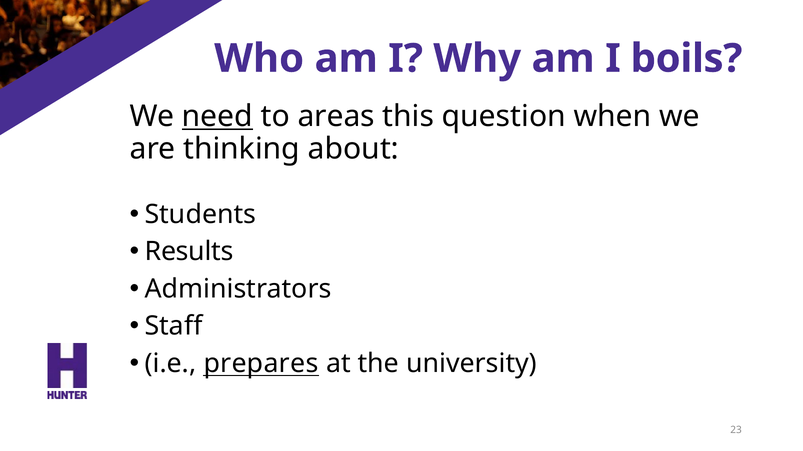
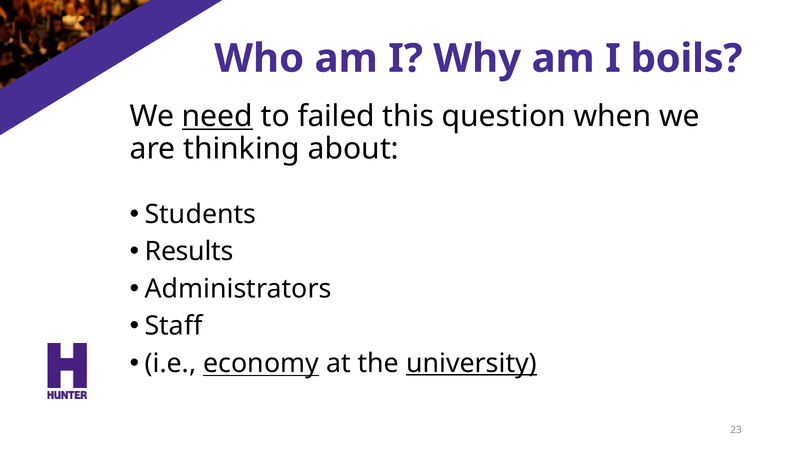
areas: areas -> failed (336, 117)
prepares: prepares -> economy (261, 364)
university underline: none -> present (471, 364)
